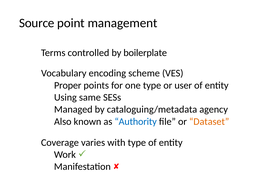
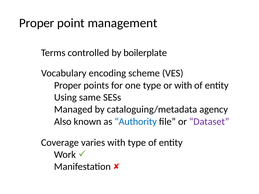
Source: Source -> Proper (37, 23)
or user: user -> with (183, 85)
Dataset colour: orange -> purple (209, 122)
